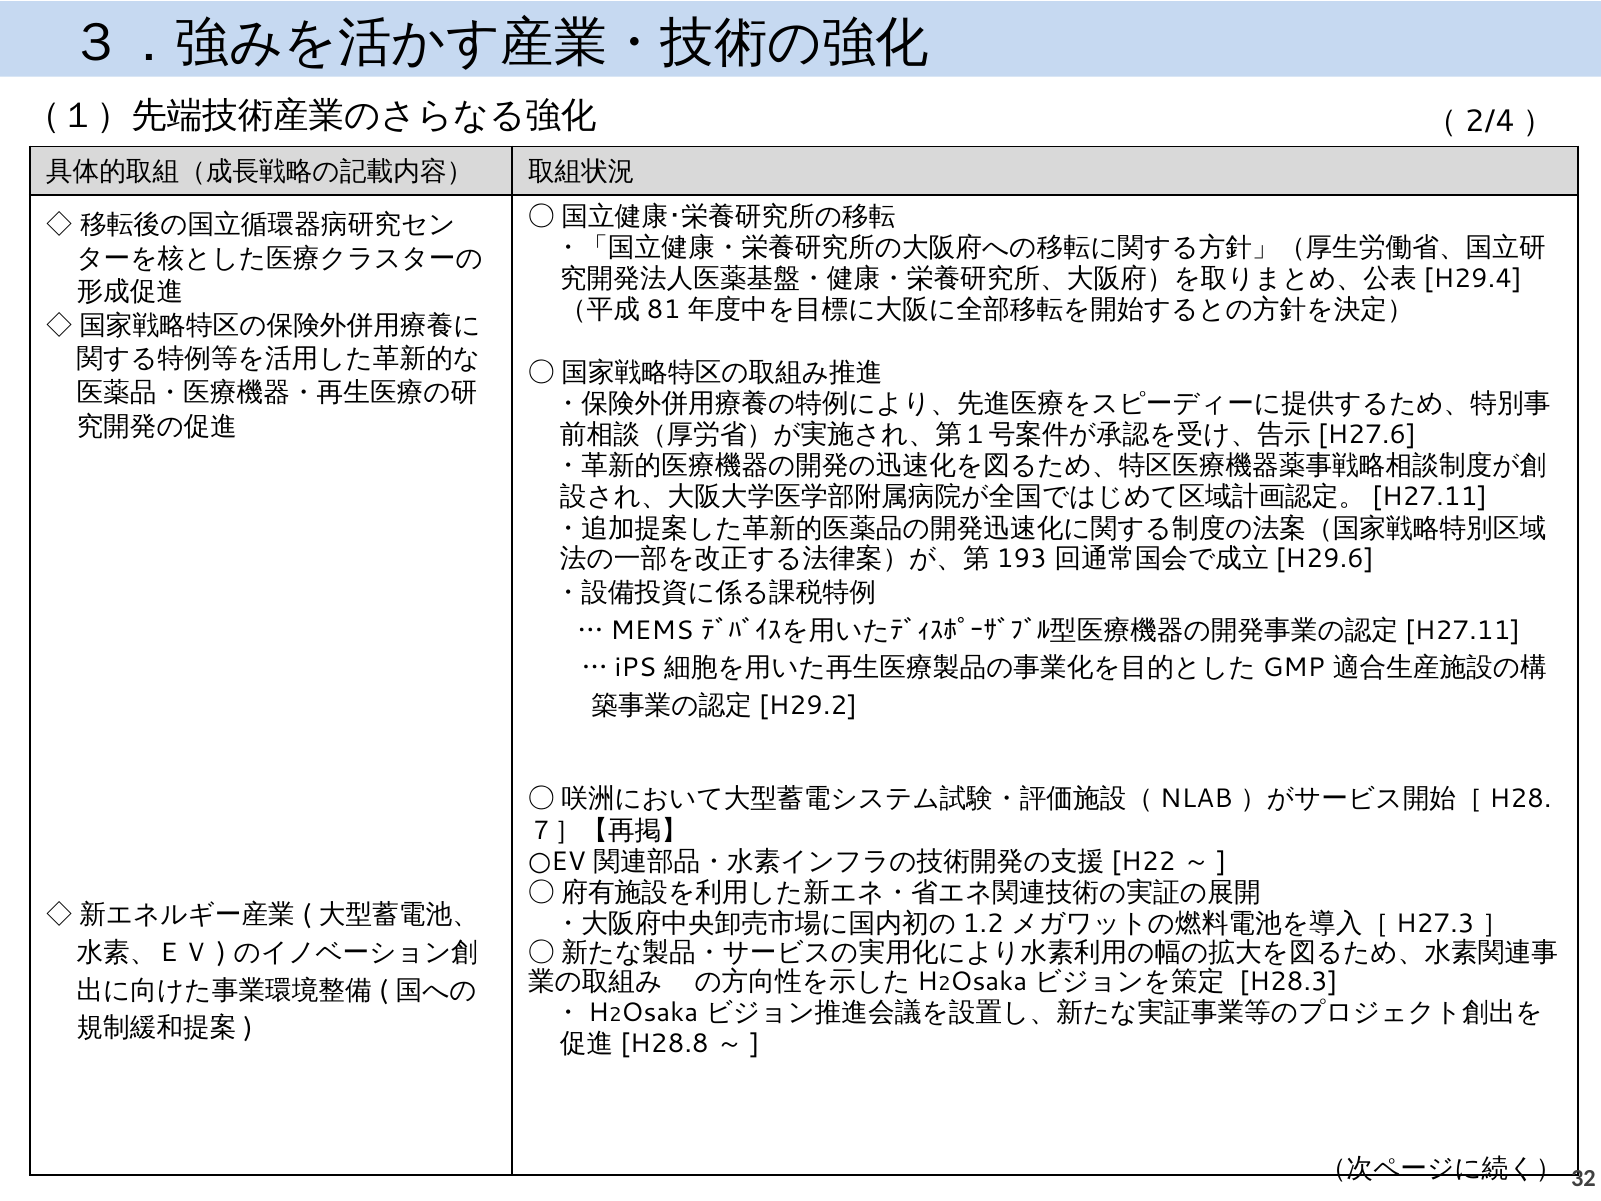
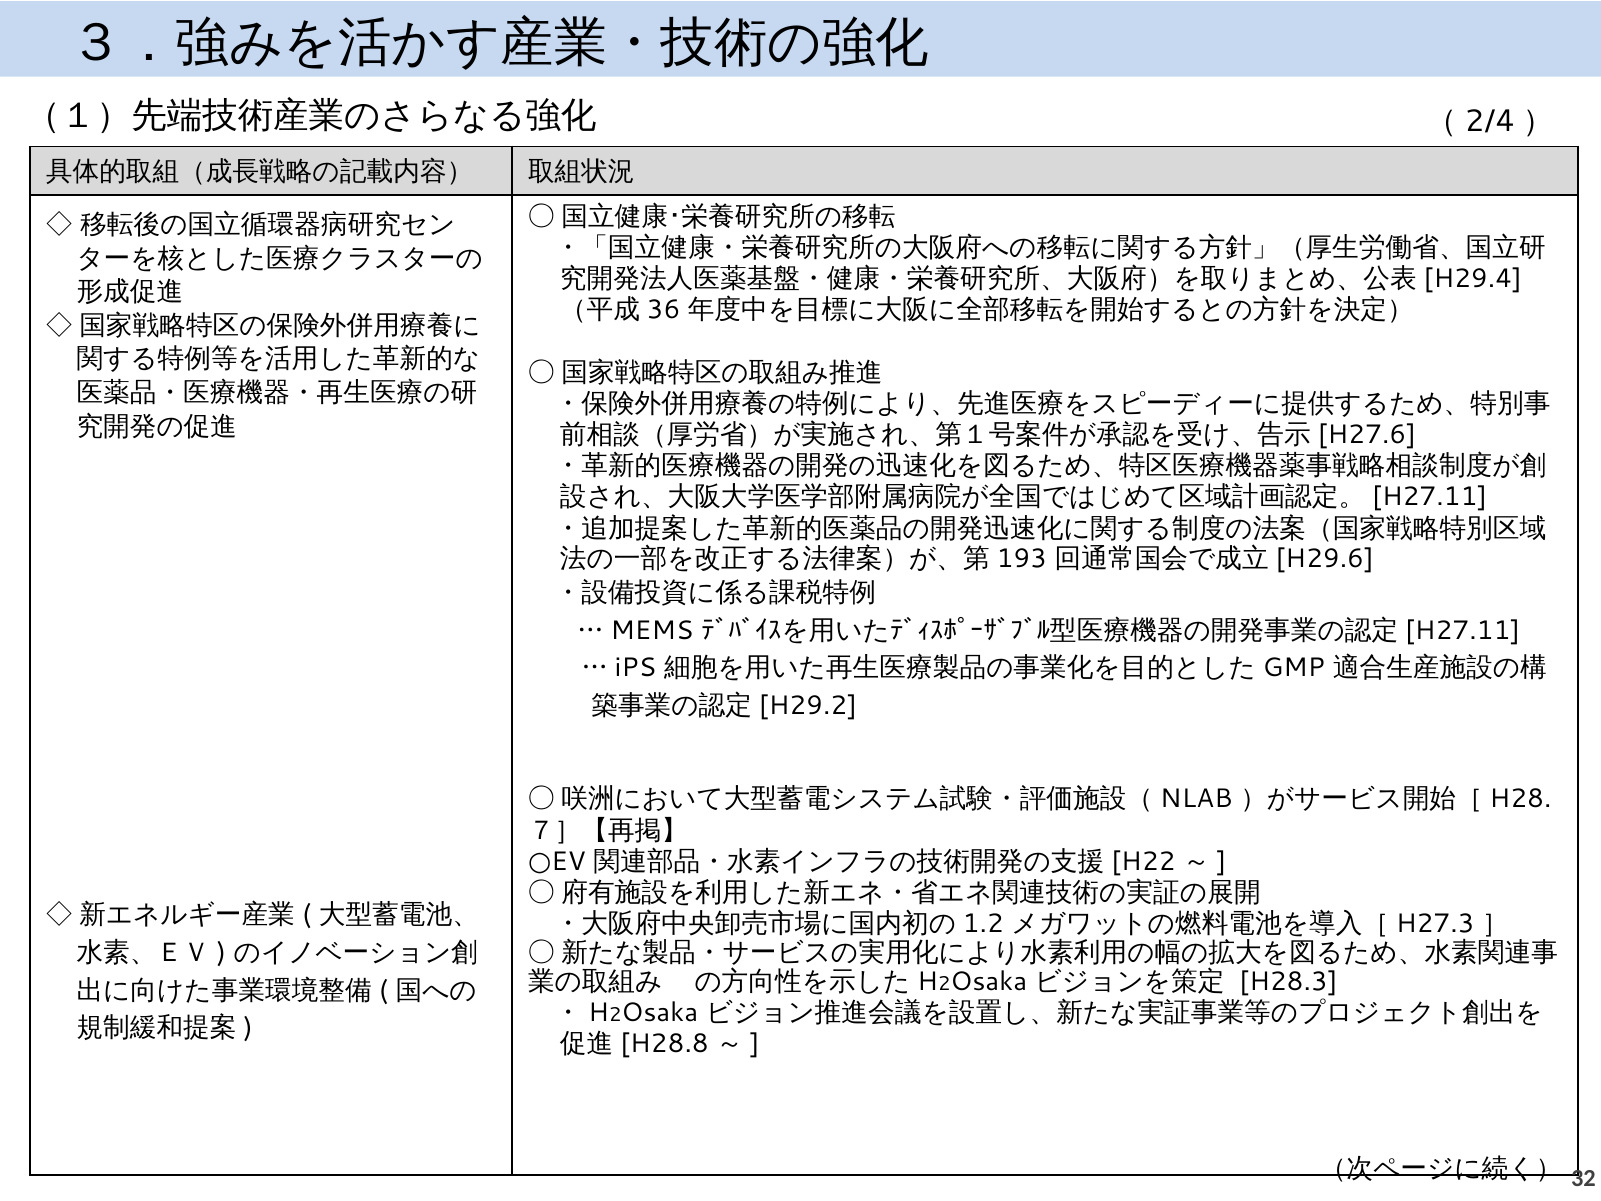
81: 81 -> 36 (664, 310)
